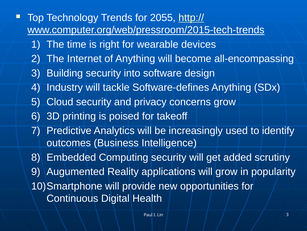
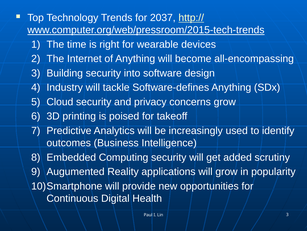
2055: 2055 -> 2037 (163, 18)
